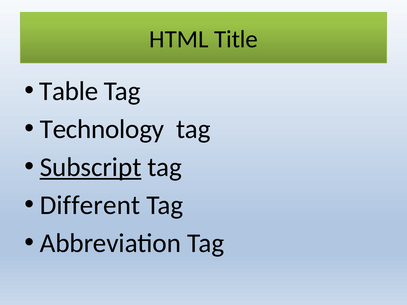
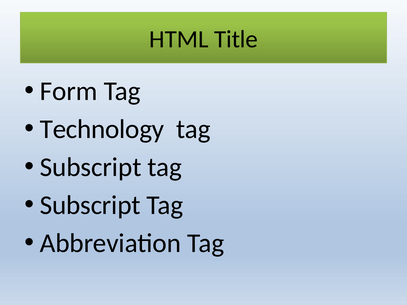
Table: Table -> Form (69, 91)
Subscript underline: present -> none (91, 167)
Different: Different -> Subscript (90, 205)
